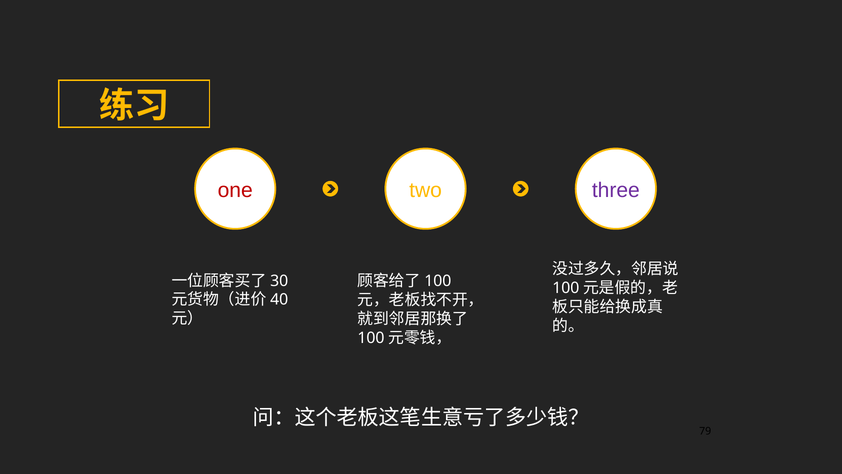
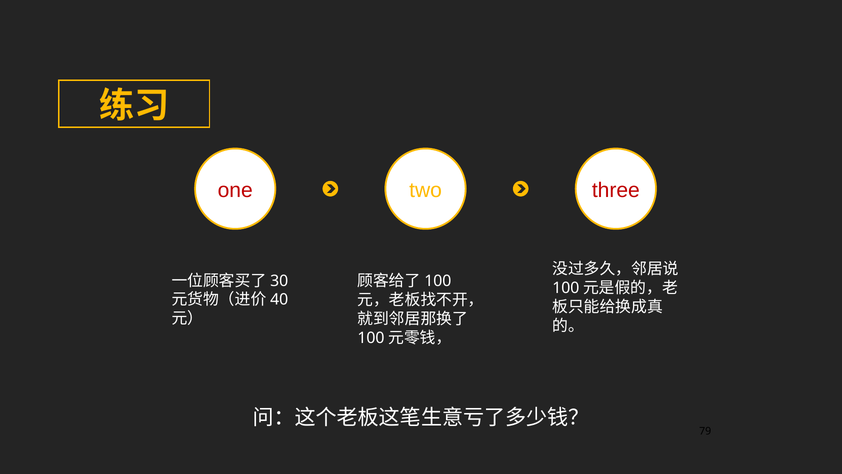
three colour: purple -> red (616, 190)
